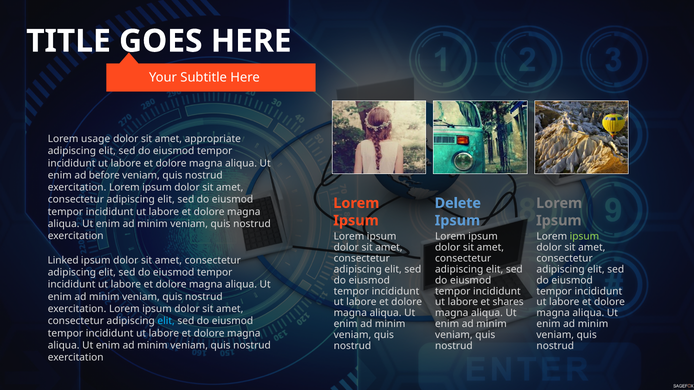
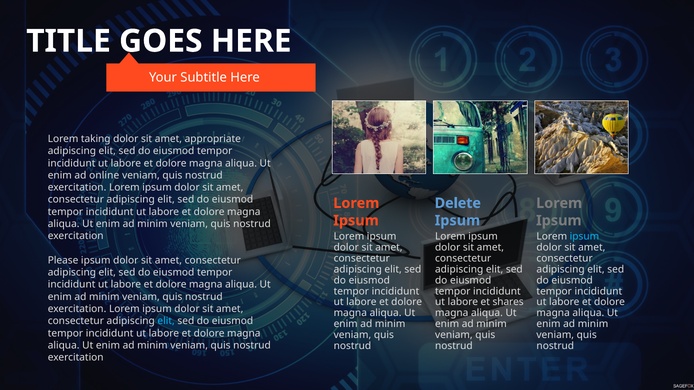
usage: usage -> taking (96, 139)
before: before -> online (104, 176)
ipsum colour: light green -> light blue (584, 237)
Linked: Linked -> Please (63, 261)
